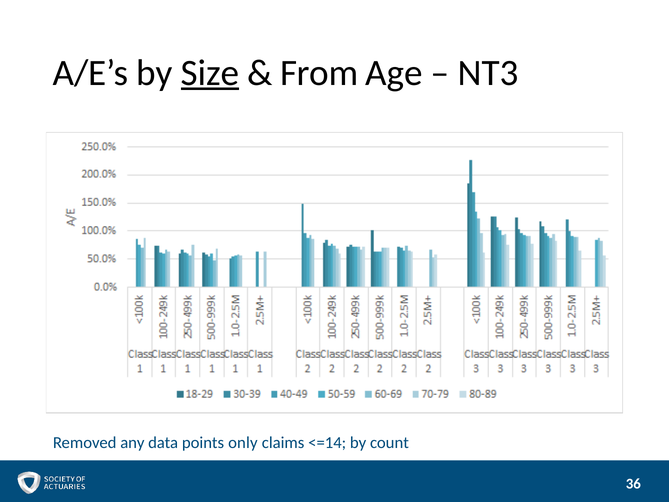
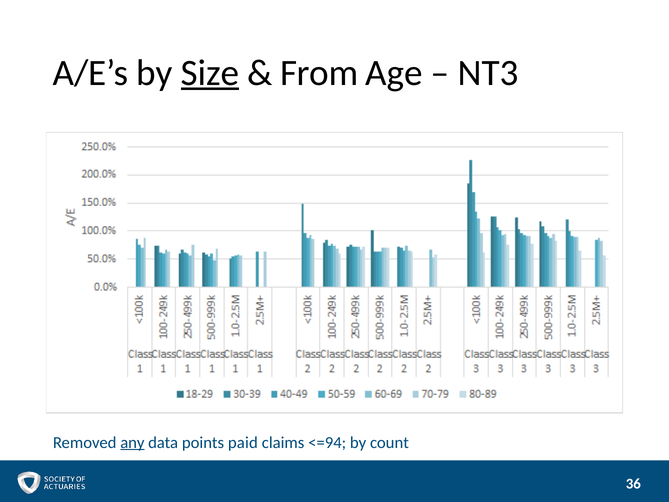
any underline: none -> present (132, 442)
only: only -> paid (243, 442)
<=14: <=14 -> <=94 (327, 442)
